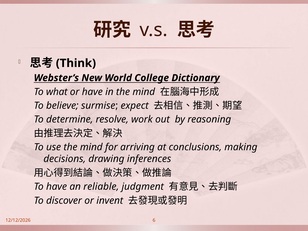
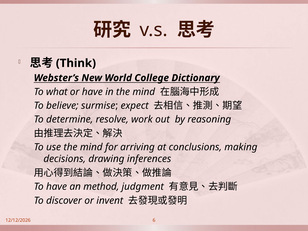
reliable: reliable -> method (101, 187)
